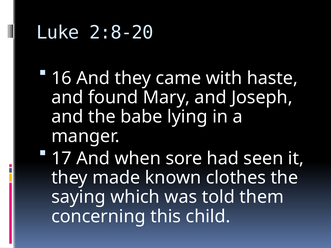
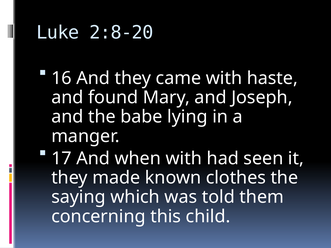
when sore: sore -> with (184, 159)
